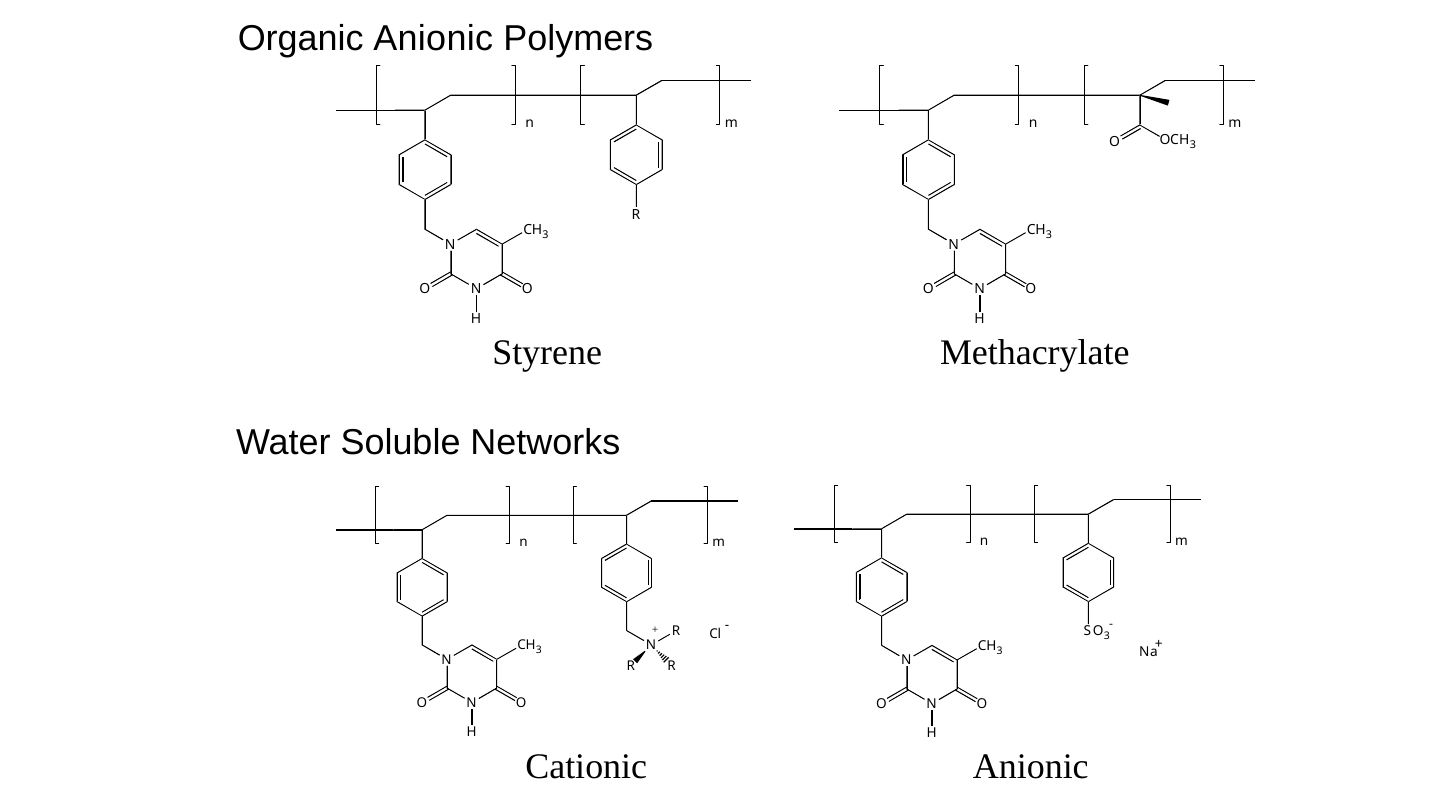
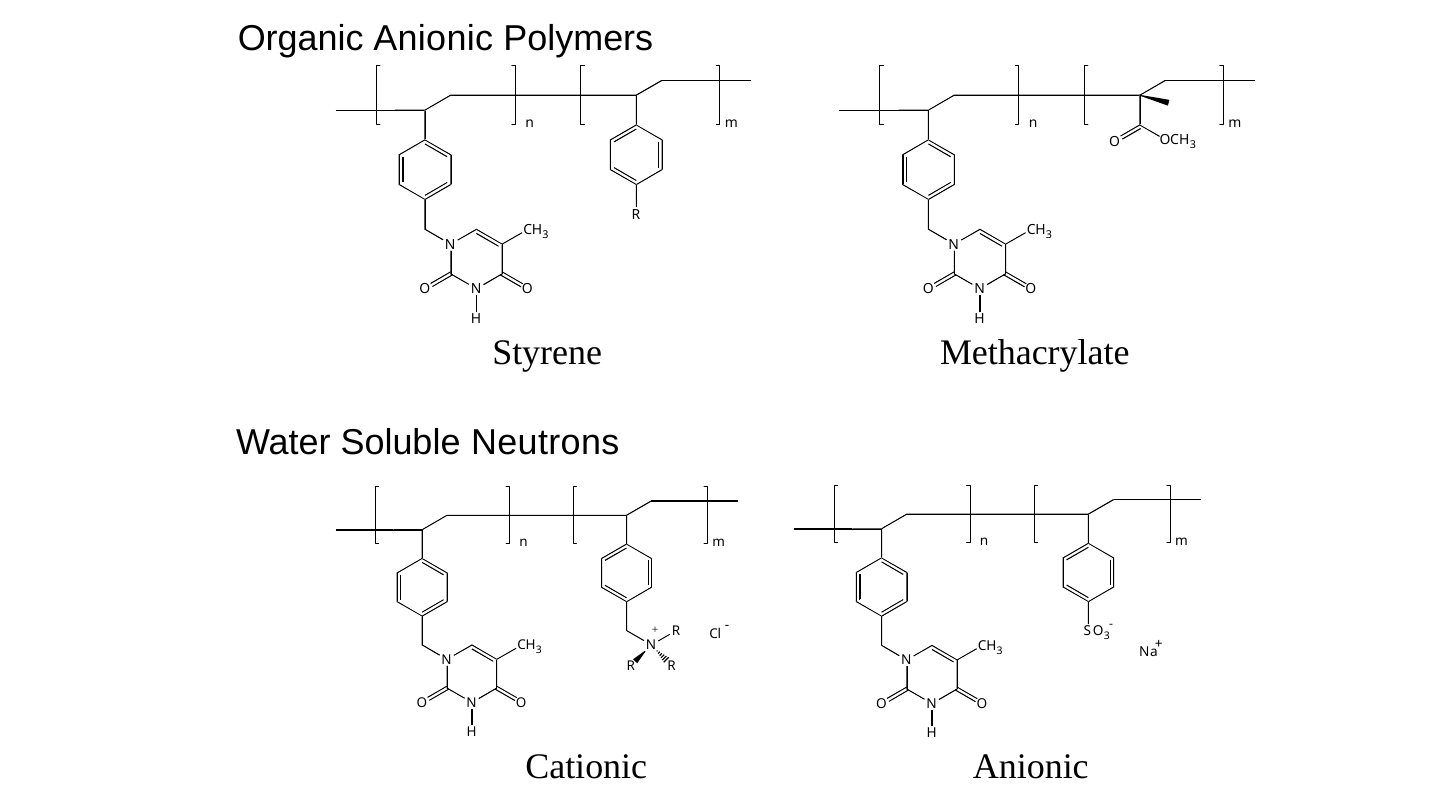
Networks: Networks -> Neutrons (545, 443)
